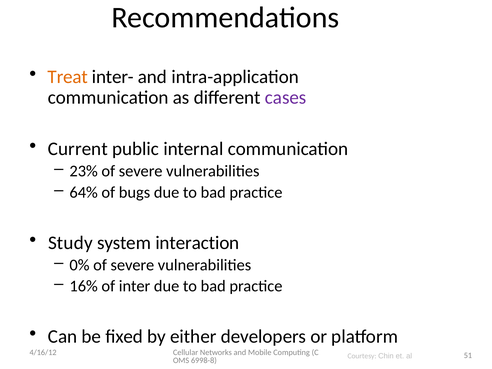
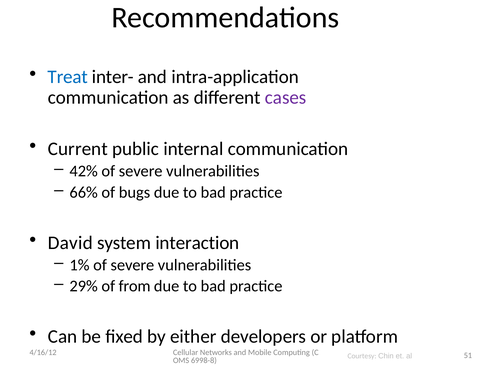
Treat colour: orange -> blue (68, 77)
23%: 23% -> 42% (84, 171)
64%: 64% -> 66% (84, 192)
Study: Study -> David (70, 243)
0%: 0% -> 1% (80, 265)
16%: 16% -> 29% (84, 286)
inter: inter -> from (135, 286)
